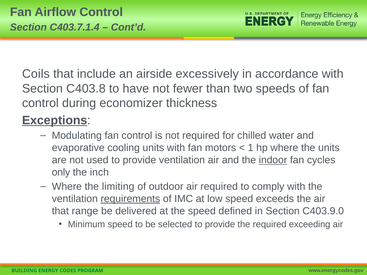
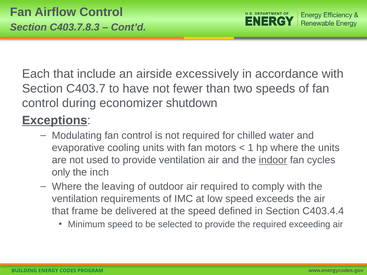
C403.7.1.4: C403.7.1.4 -> C403.7.8.3 (75, 27)
Coils: Coils -> Each (36, 74)
C403.8: C403.8 -> C403.7 (86, 89)
thickness: thickness -> shutdown (192, 103)
limiting: limiting -> leaving (118, 187)
requirements underline: present -> none (130, 199)
range: range -> frame (85, 211)
C403.9.0: C403.9.0 -> C403.4.4 (323, 211)
